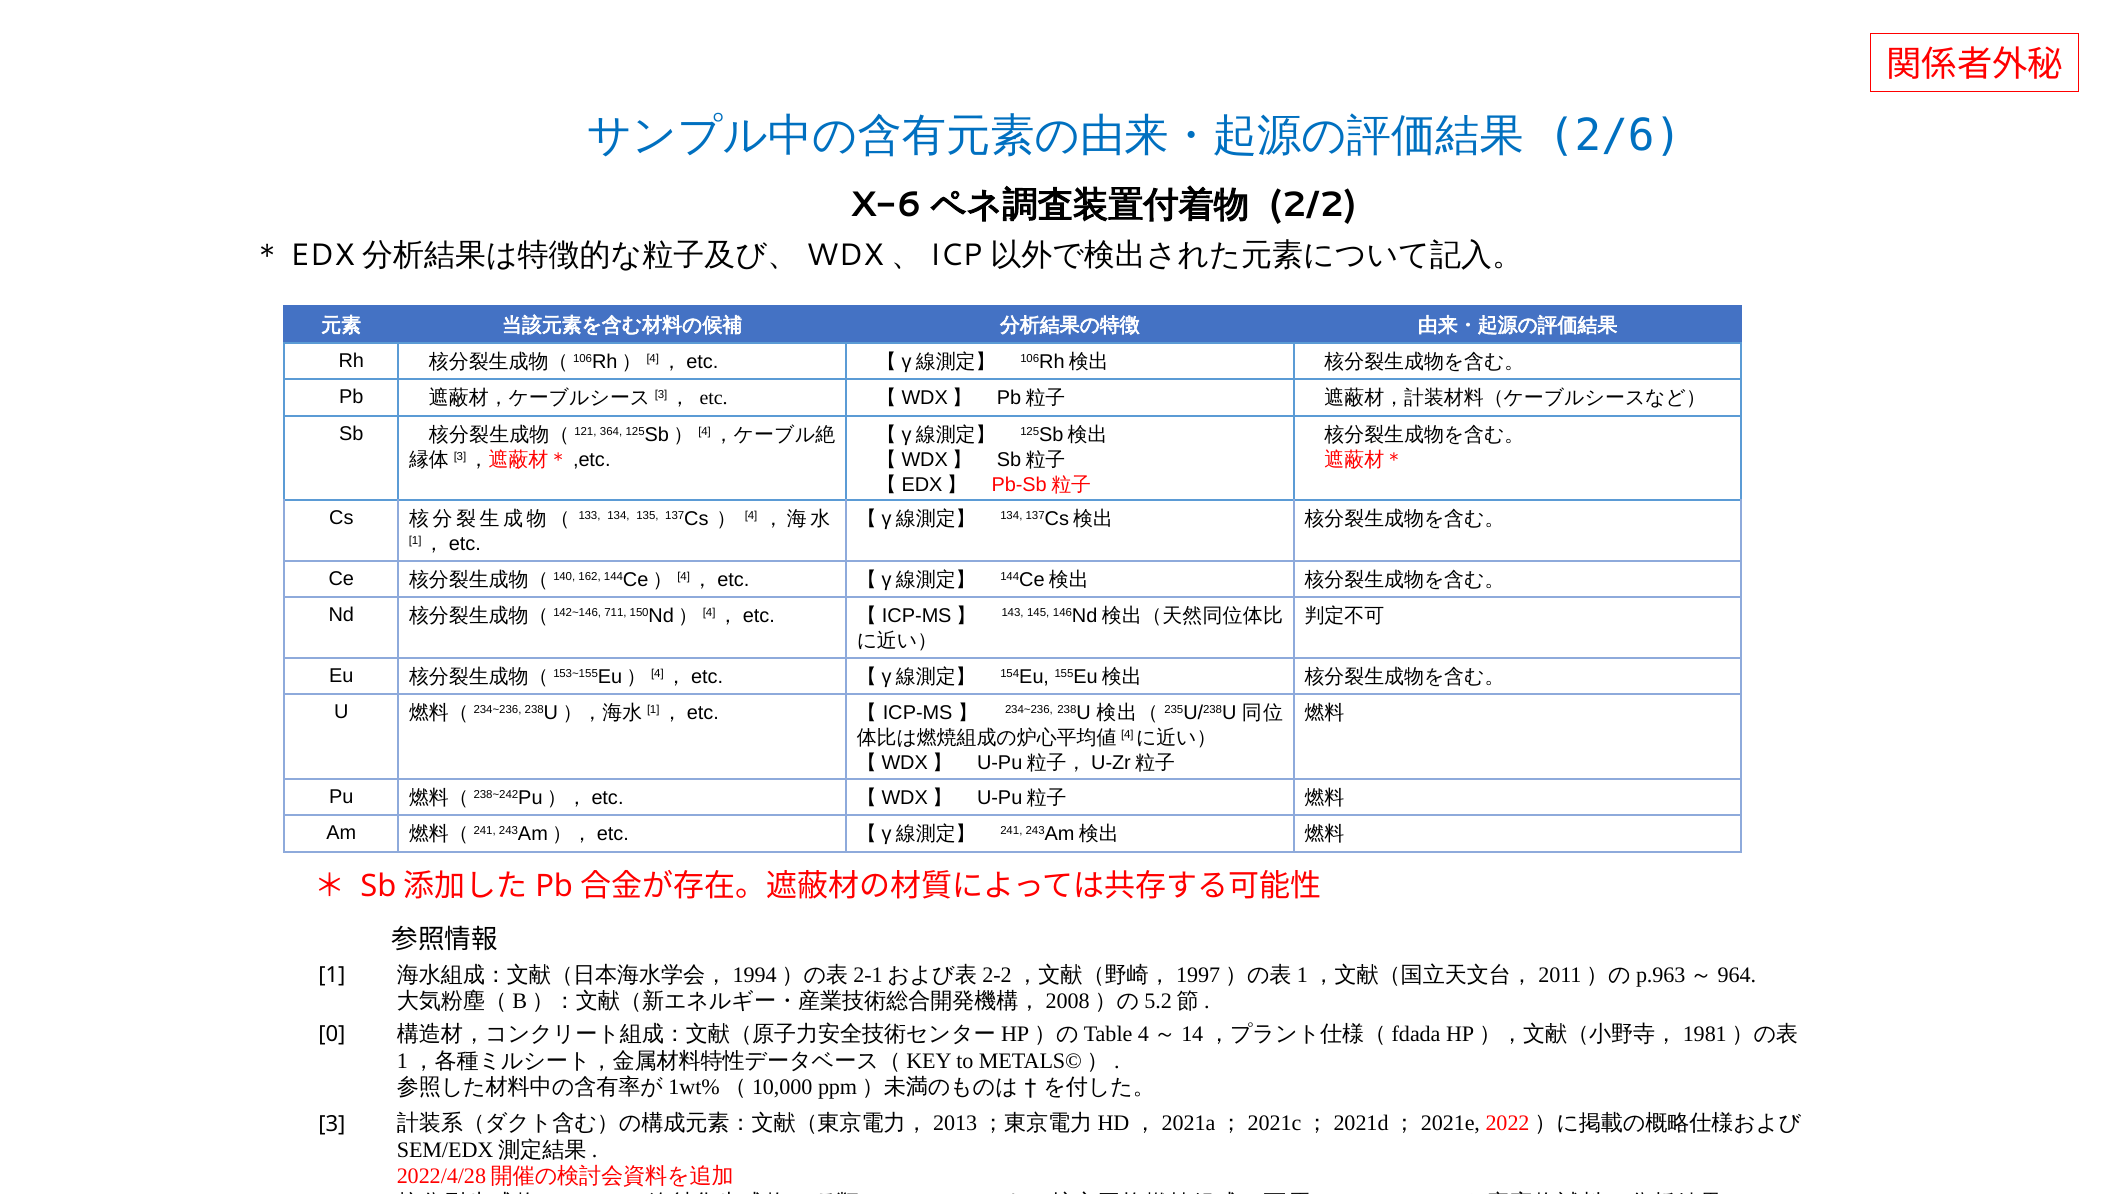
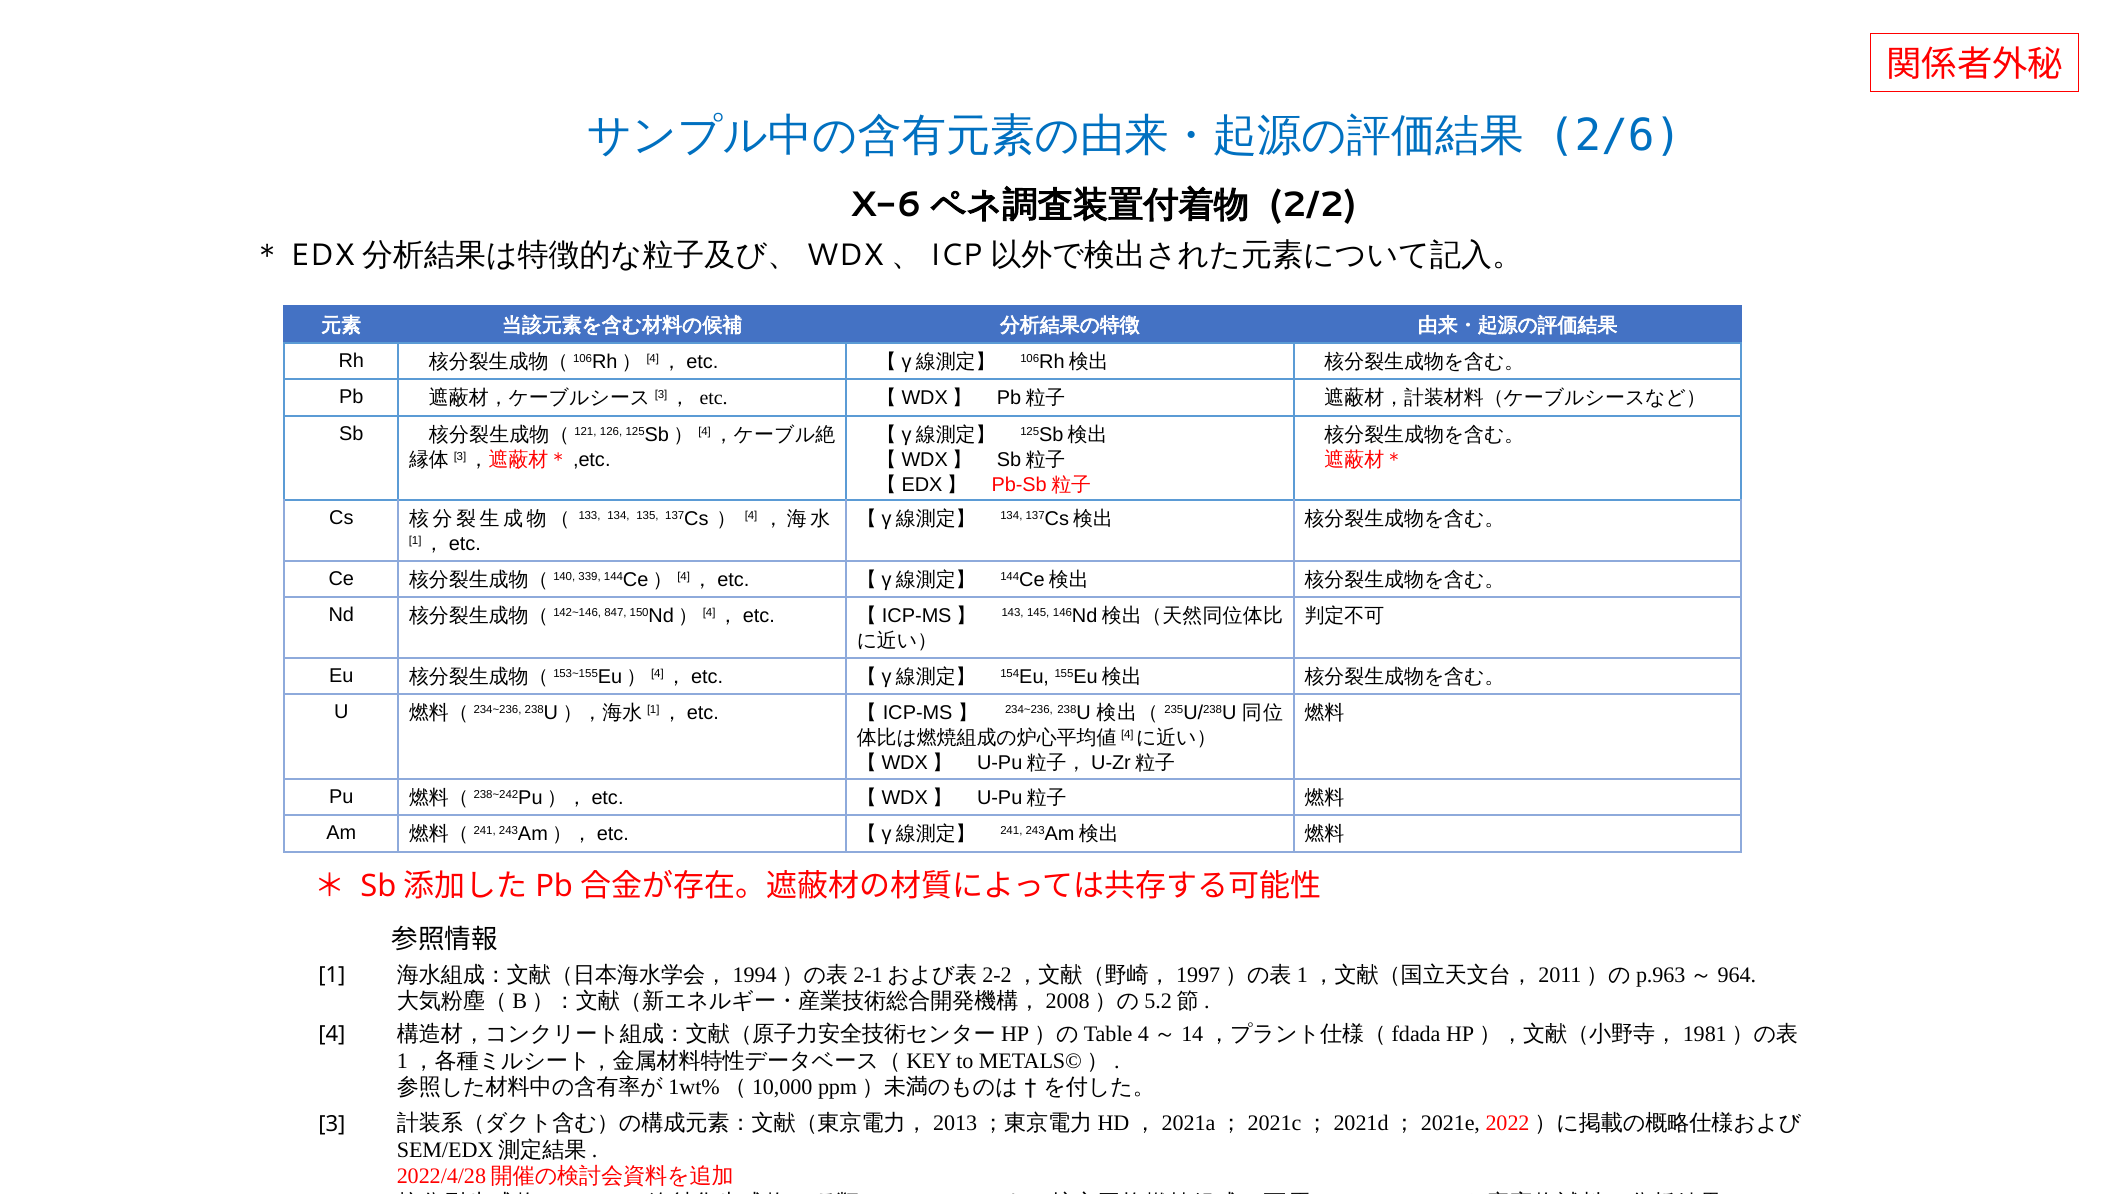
364: 364 -> 126 (611, 431)
162: 162 -> 339 (590, 576)
711: 711 -> 847 (615, 613)
0: 0 -> 4 (332, 1034)
